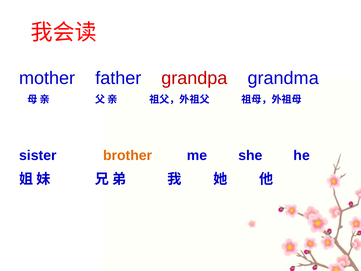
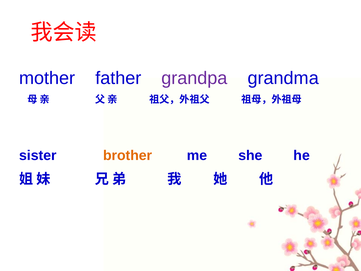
grandpa colour: red -> purple (194, 78)
